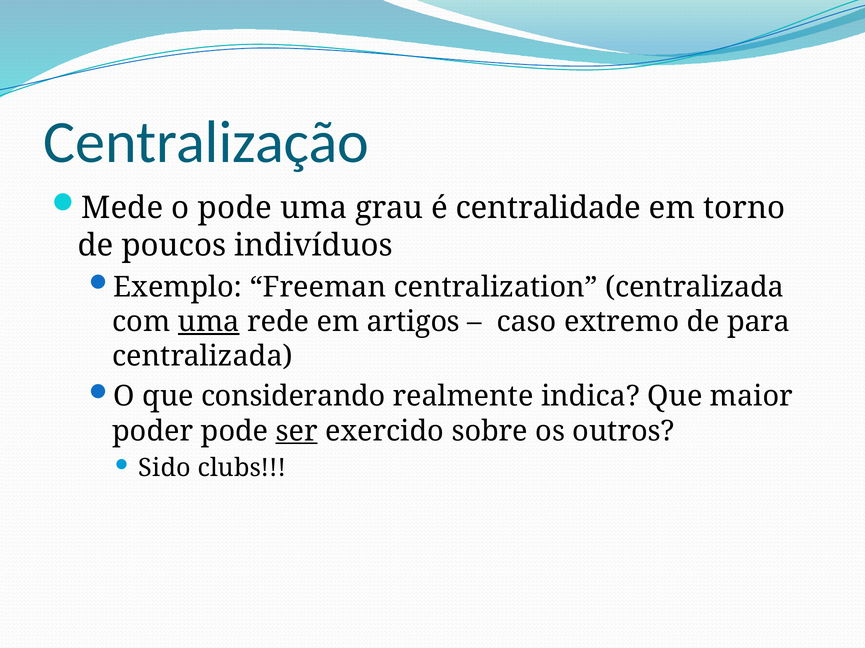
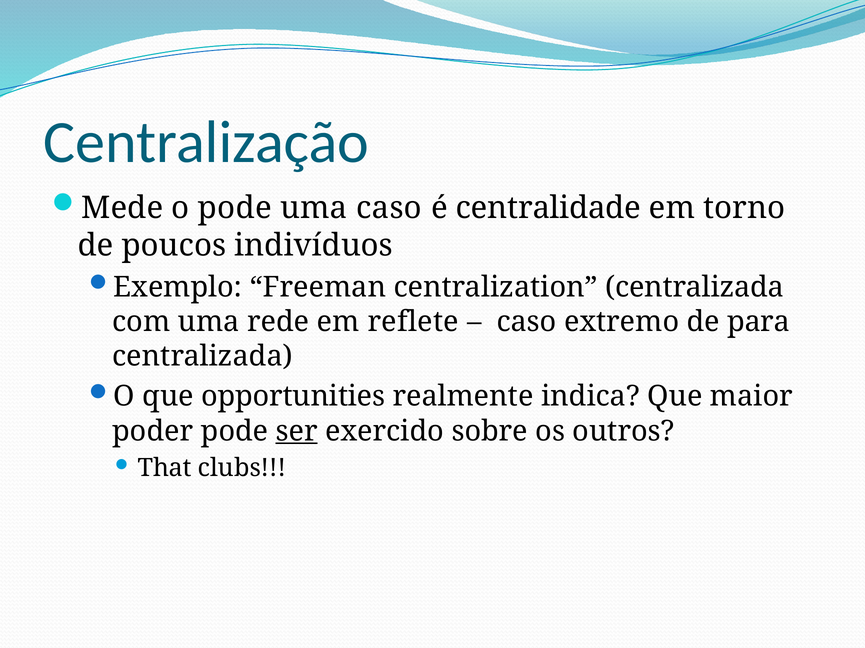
uma grau: grau -> caso (389, 208)
uma underline: present -> none (209, 322)
artigos: artigos -> reflete (413, 322)
considerando: considerando -> opportunities (293, 397)
Sido: Sido -> That (165, 469)
